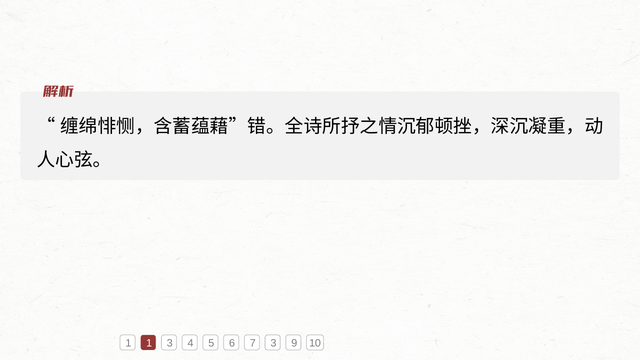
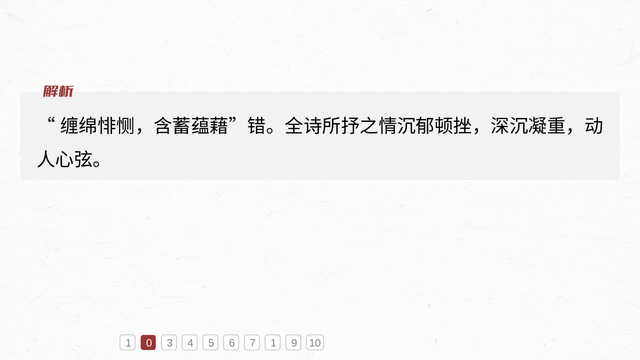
1 1: 1 -> 0 (149, 343)
7 3: 3 -> 1 (273, 343)
